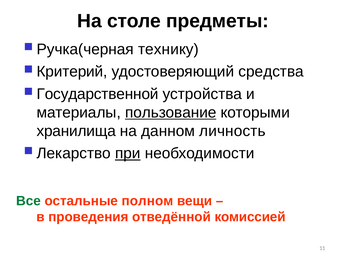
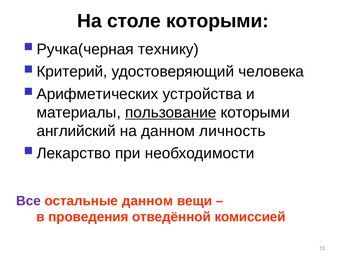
столе предметы: предметы -> которыми (217, 21)
средства: средства -> человека (271, 72)
Государственной: Государственной -> Арифметических (98, 94)
хранилища: хранилища -> английский (76, 131)
при underline: present -> none (128, 153)
Все colour: green -> purple (29, 200)
остальные полном: полном -> данном (147, 200)
